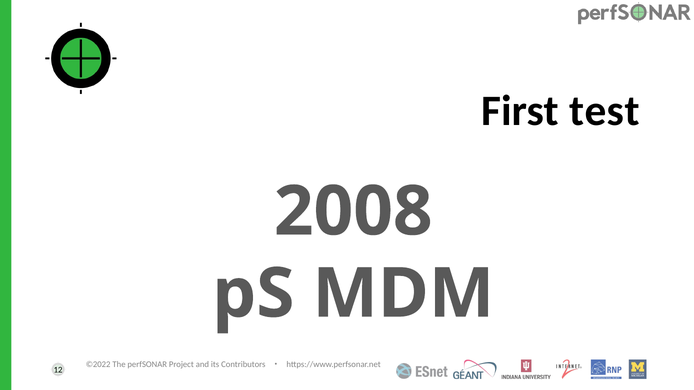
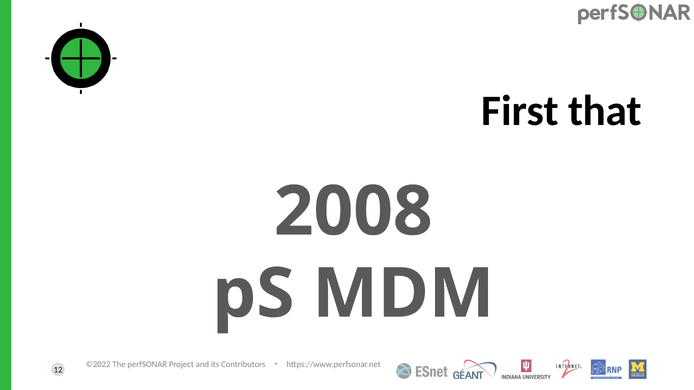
test: test -> that (605, 111)
